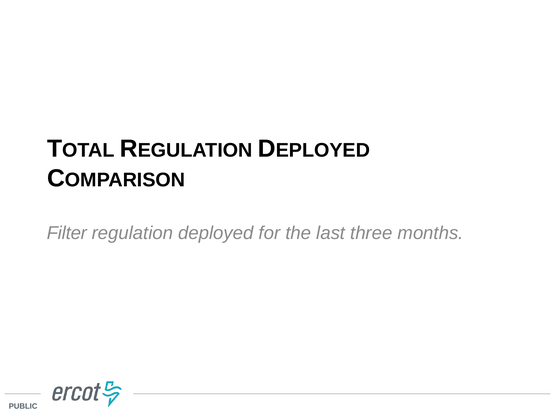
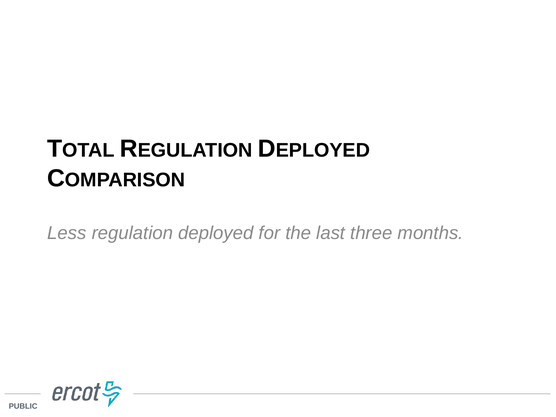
Filter: Filter -> Less (67, 233)
